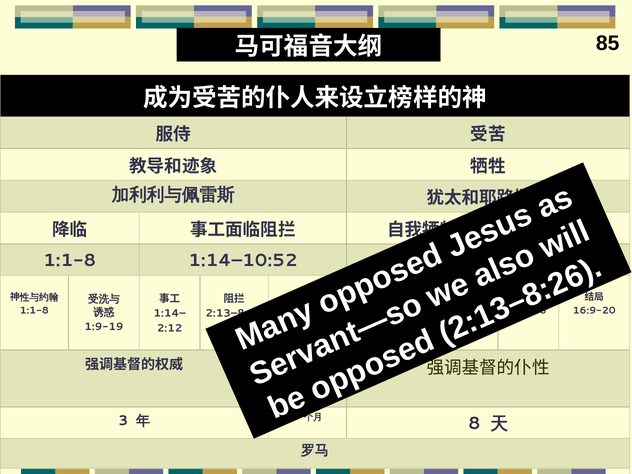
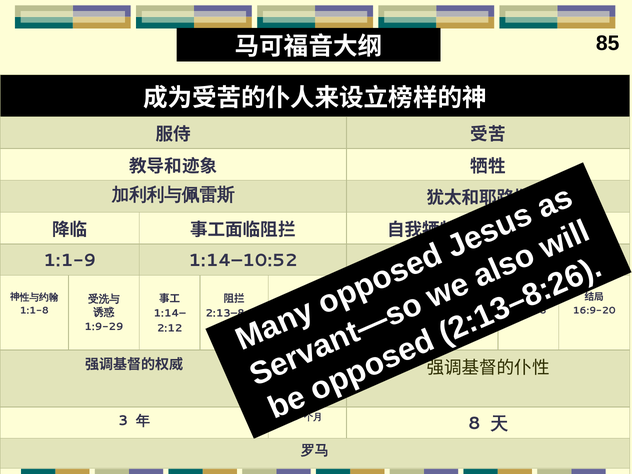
1:1-8: 1:1-8 -> 1:1-9 (70, 261)
1:9-19: 1:9-19 -> 1:9-29 (104, 327)
